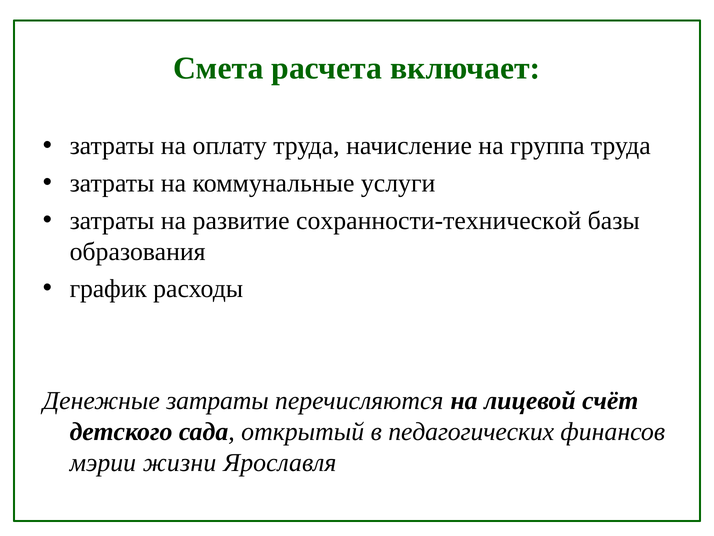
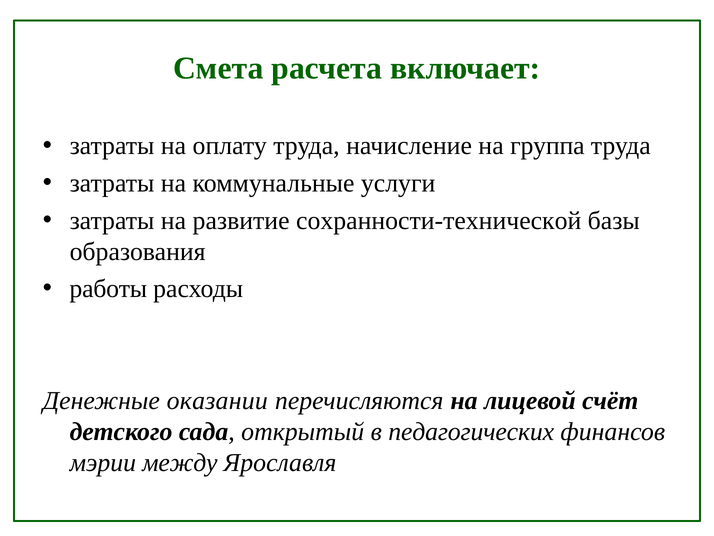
график: график -> работы (108, 289)
Денежные затраты: затраты -> оказании (217, 400)
жизни: жизни -> между (180, 462)
